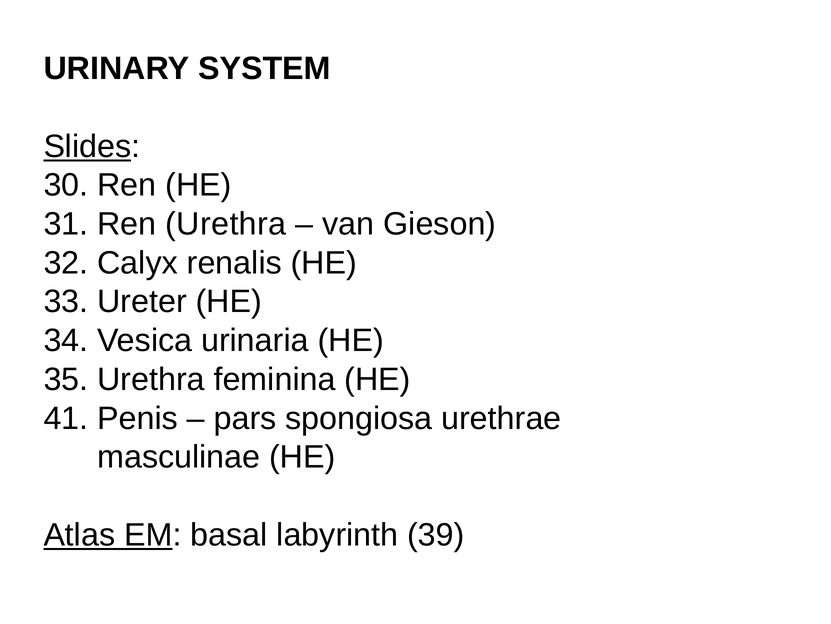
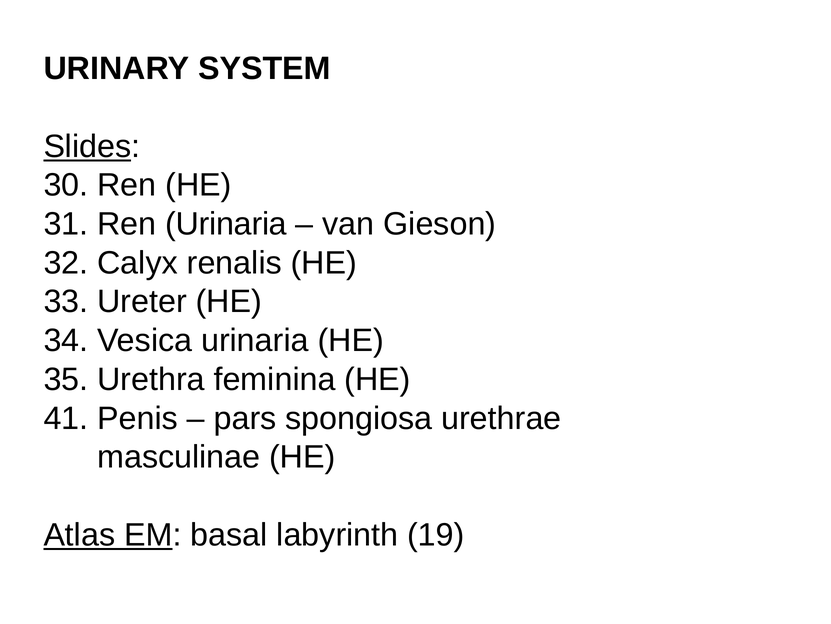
Ren Urethra: Urethra -> Urinaria (226, 224)
39: 39 -> 19 (436, 534)
